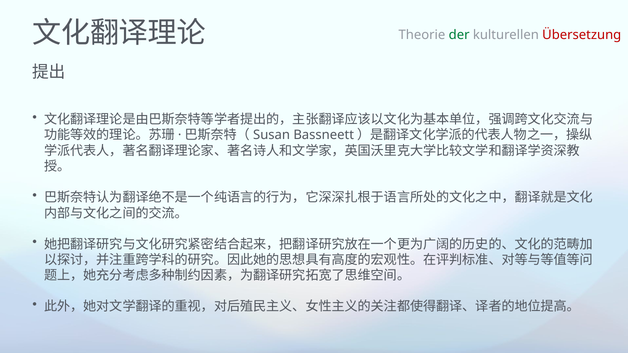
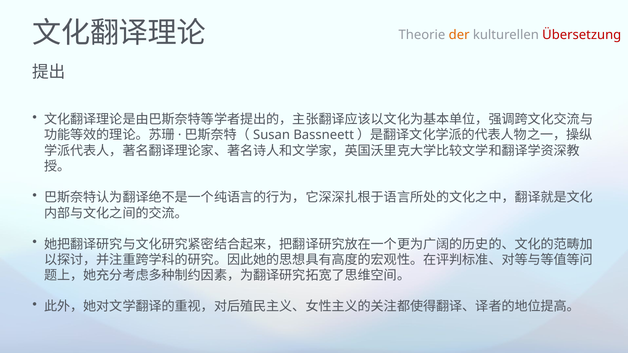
der colour: green -> orange (459, 35)
